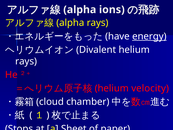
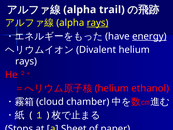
ions: ions -> trail (112, 10)
rays underline: none -> present (98, 23)
velocity: velocity -> ethanol (150, 88)
